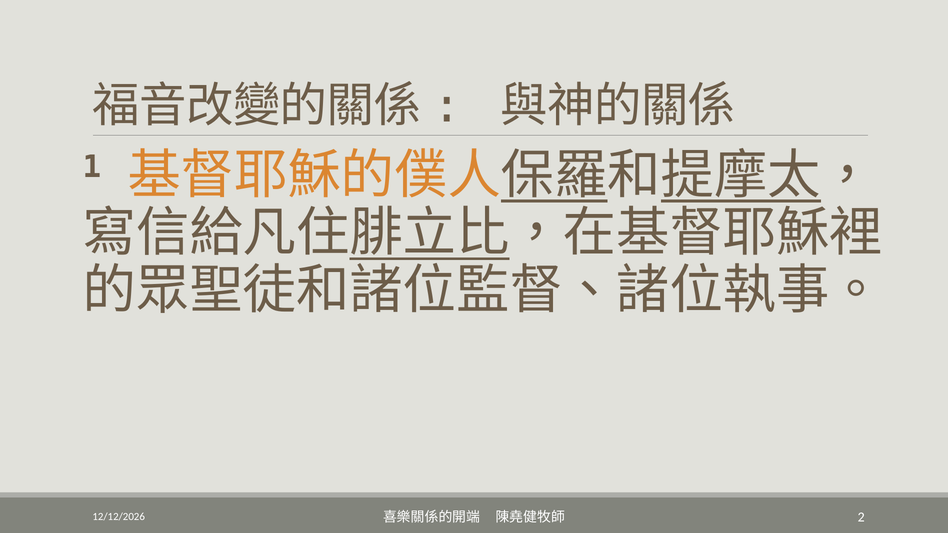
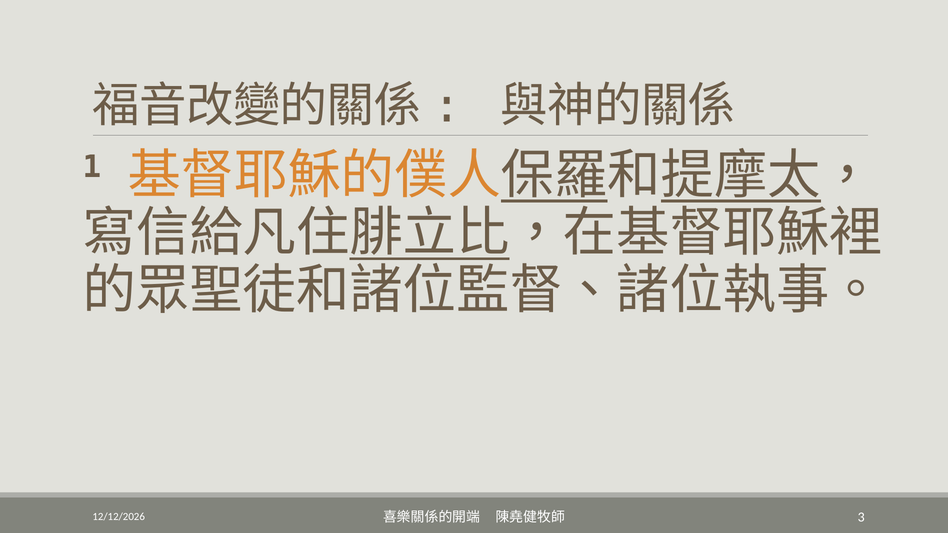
2: 2 -> 3 (861, 517)
